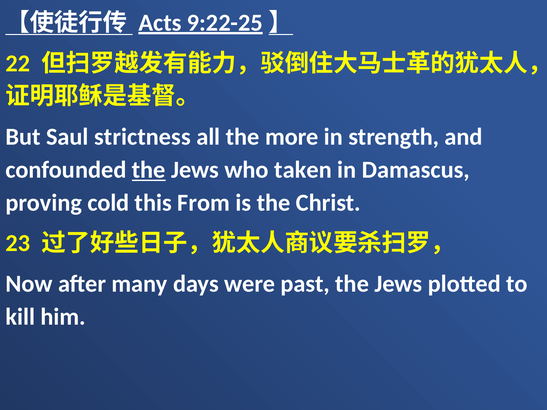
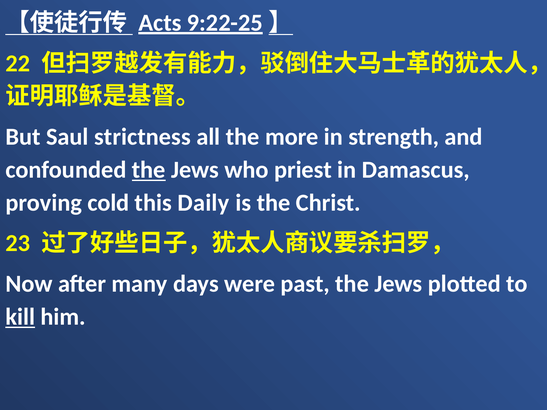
taken: taken -> priest (303, 170)
From: From -> Daily (203, 203)
kill underline: none -> present (20, 317)
